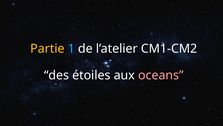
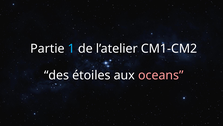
Partie colour: yellow -> white (47, 48)
